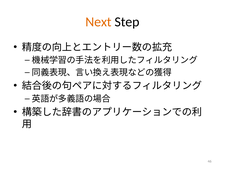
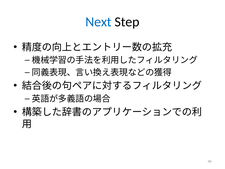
Next colour: orange -> blue (99, 22)
